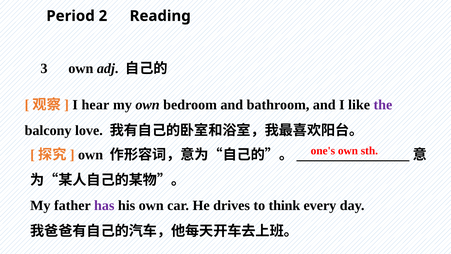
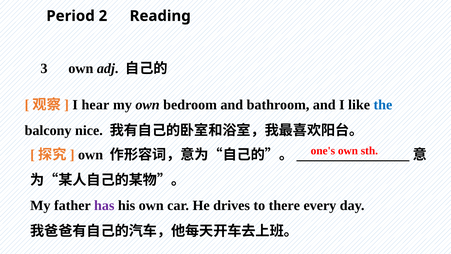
the colour: purple -> blue (383, 105)
love: love -> nice (89, 130)
think: think -> there (284, 205)
